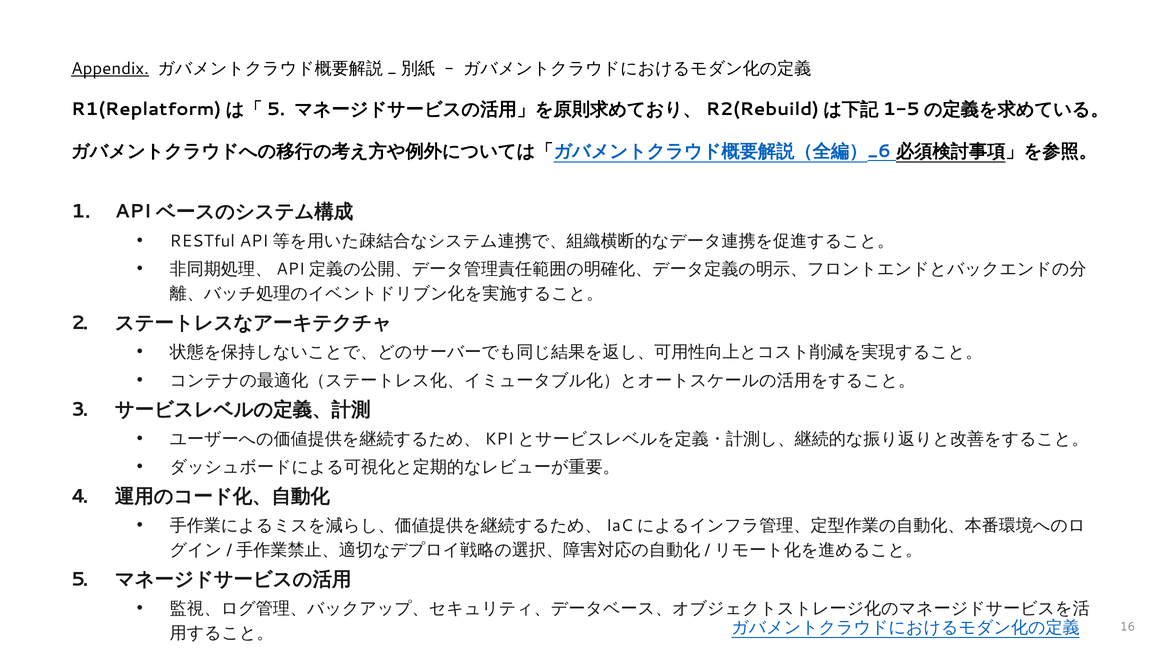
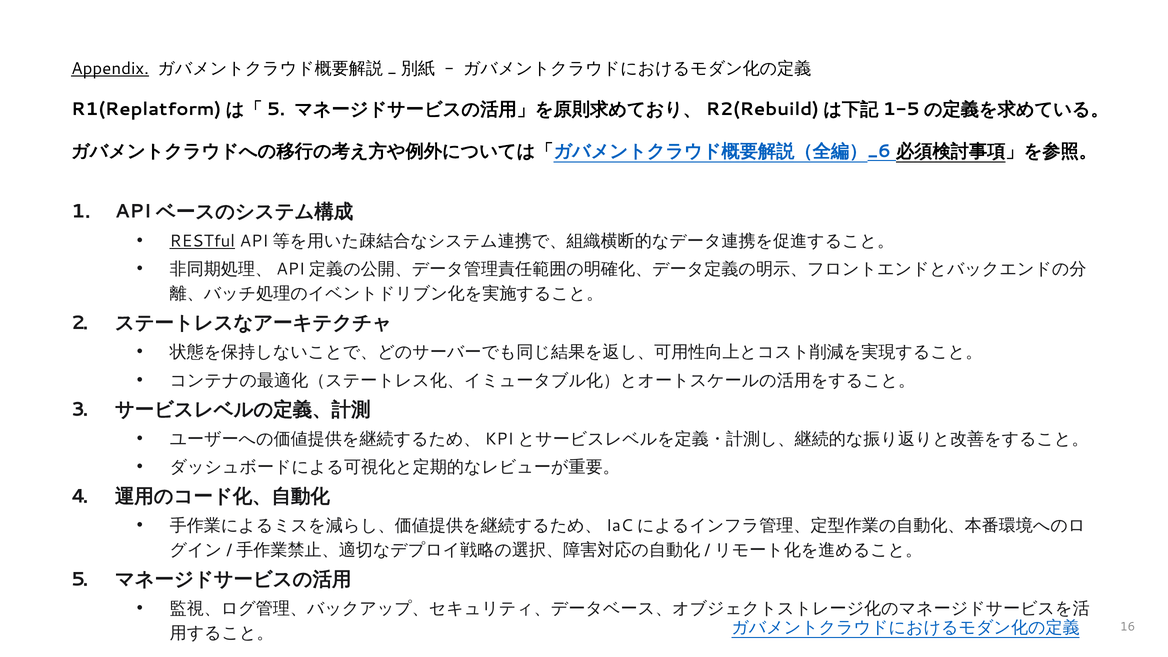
RESTful underline: none -> present (202, 241)
